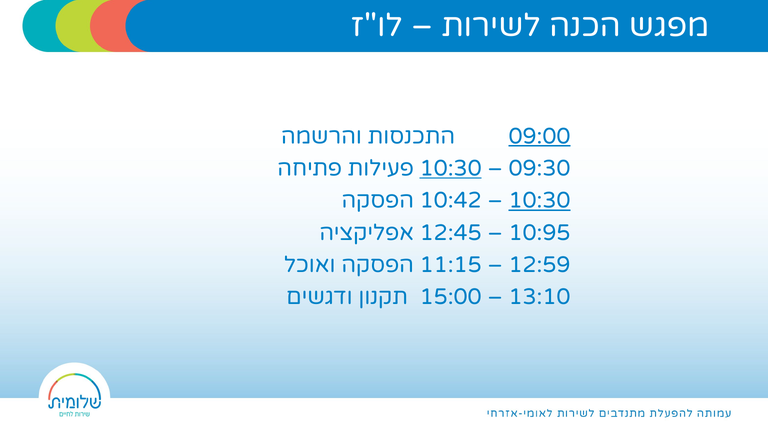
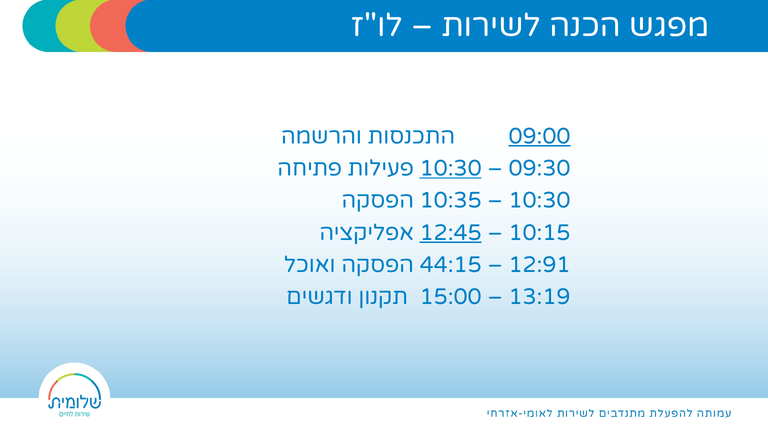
10:42: 10:42 -> 10:35 (451, 200)
10:30 underline: present -> none (540, 200)
12:45 underline: none -> present (451, 233)
10:95: 10:95 -> 10:15 (540, 233)
11:15: 11:15 -> 44:15 (451, 265)
12:59: 12:59 -> 12:91 (540, 265)
13:10: 13:10 -> 13:19 (540, 297)
